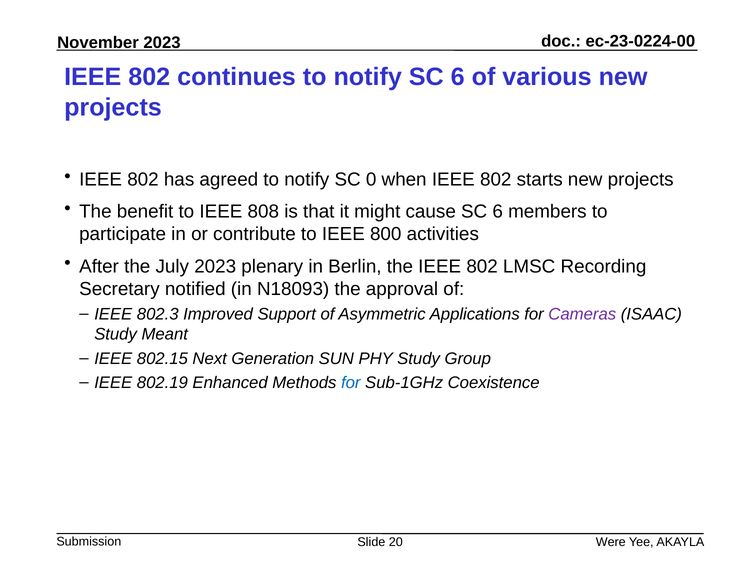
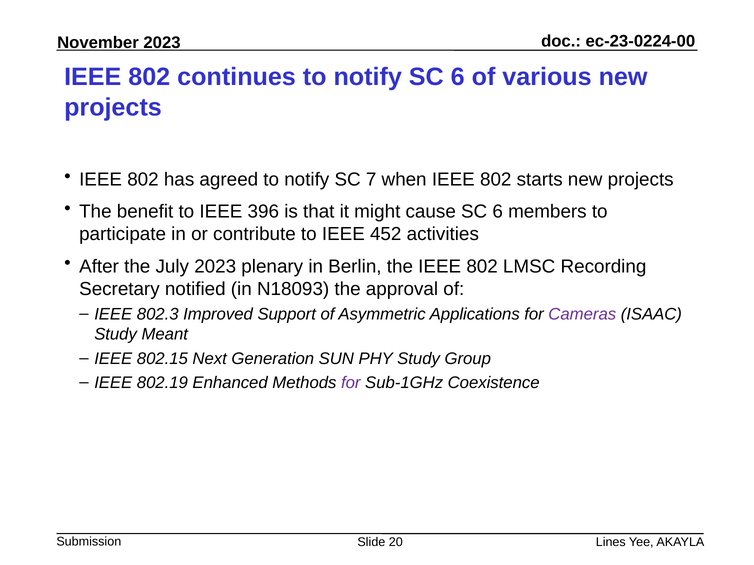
0: 0 -> 7 (371, 180)
808: 808 -> 396 (263, 212)
800: 800 -> 452 (386, 234)
for colour: blue -> purple (351, 383)
Were: Were -> Lines (611, 542)
